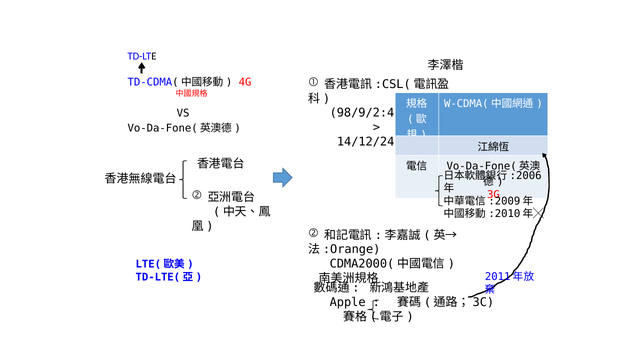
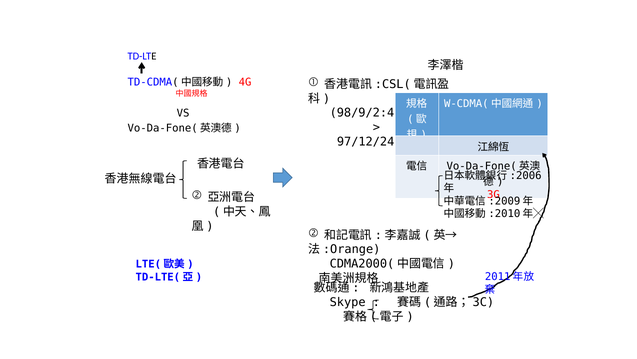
14/12/24: 14/12/24 -> 97/12/24 (366, 141)
Apple: Apple -> Skype (348, 302)
